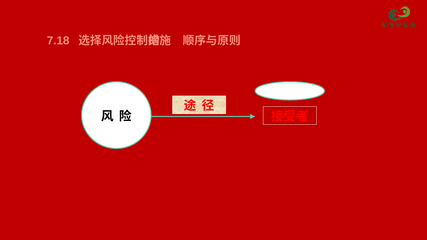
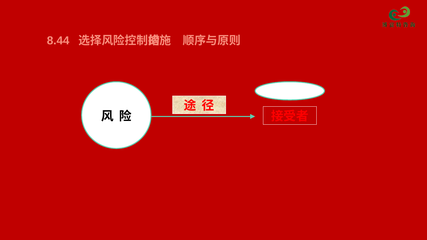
7.18: 7.18 -> 8.44 (58, 41)
